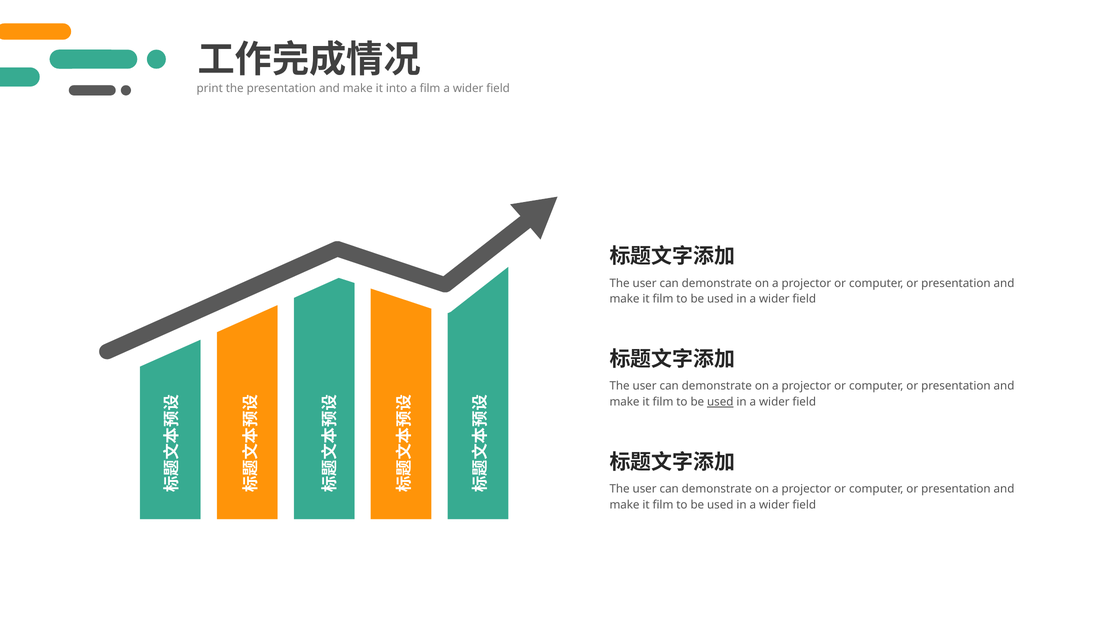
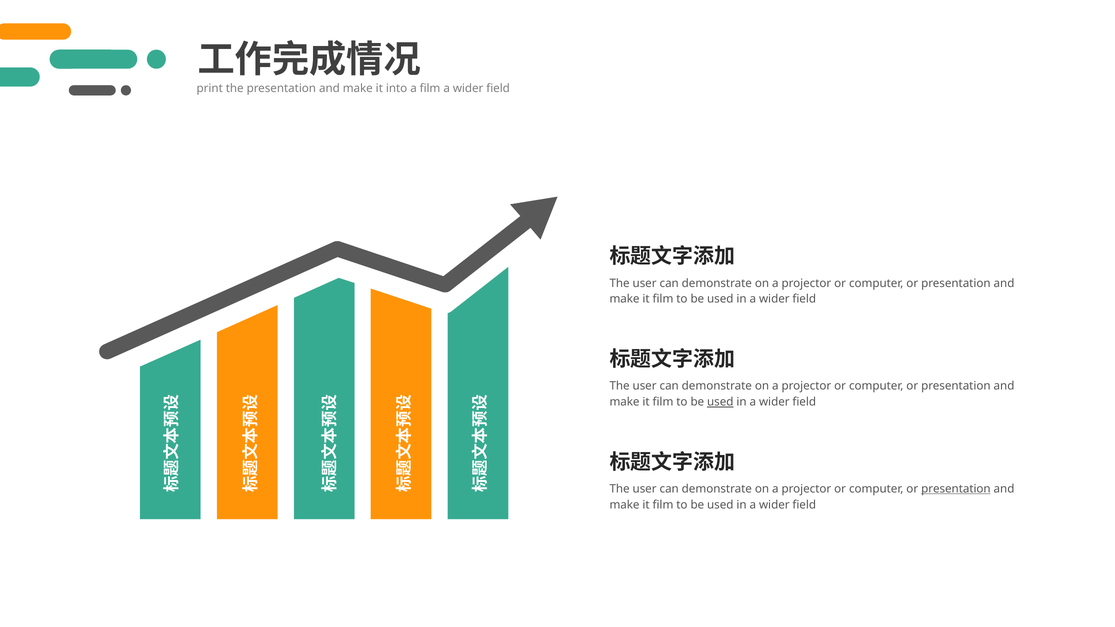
presentation underline: none -> present (956, 489)
